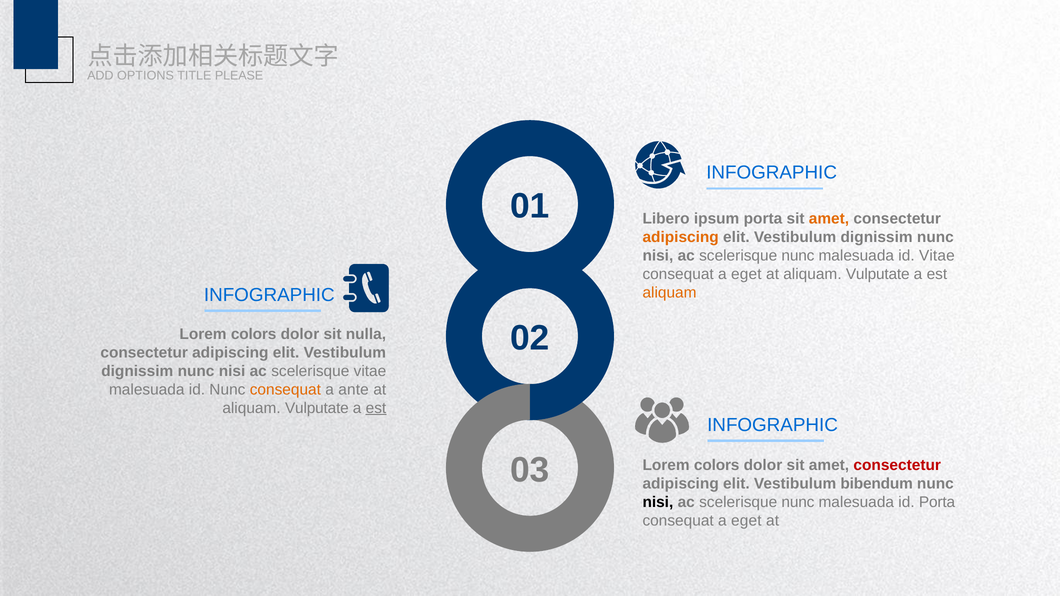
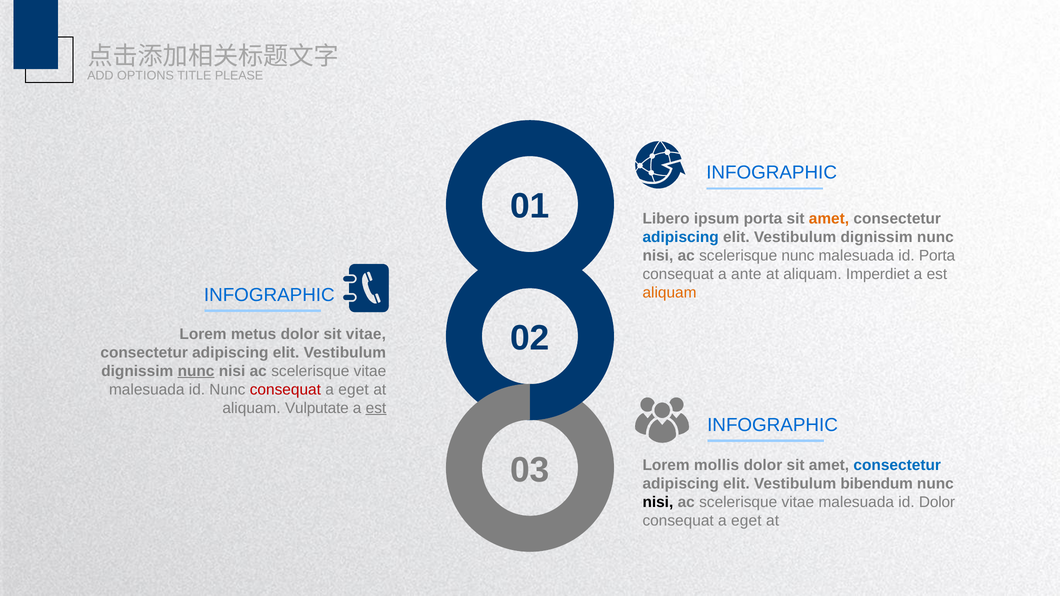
adipiscing colour: orange -> blue (681, 237)
id Vitae: Vitae -> Porta (937, 256)
eget: eget -> ante (746, 274)
Vulputate: Vulputate -> Imperdiet (878, 274)
colors: colors -> metus (254, 334)
sit nulla: nulla -> vitae (366, 334)
nunc underline: none -> present (196, 371)
consequat colour: orange -> red (285, 390)
ante: ante -> eget (354, 390)
colors: colors -> mollis (717, 465)
consectetur colour: red -> blue (897, 465)
nunc: nunc -> vitae (798, 502)
id Porta: Porta -> Dolor (937, 502)
